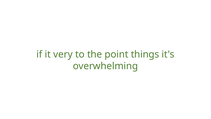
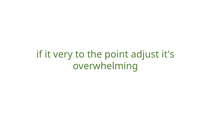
things: things -> adjust (145, 54)
